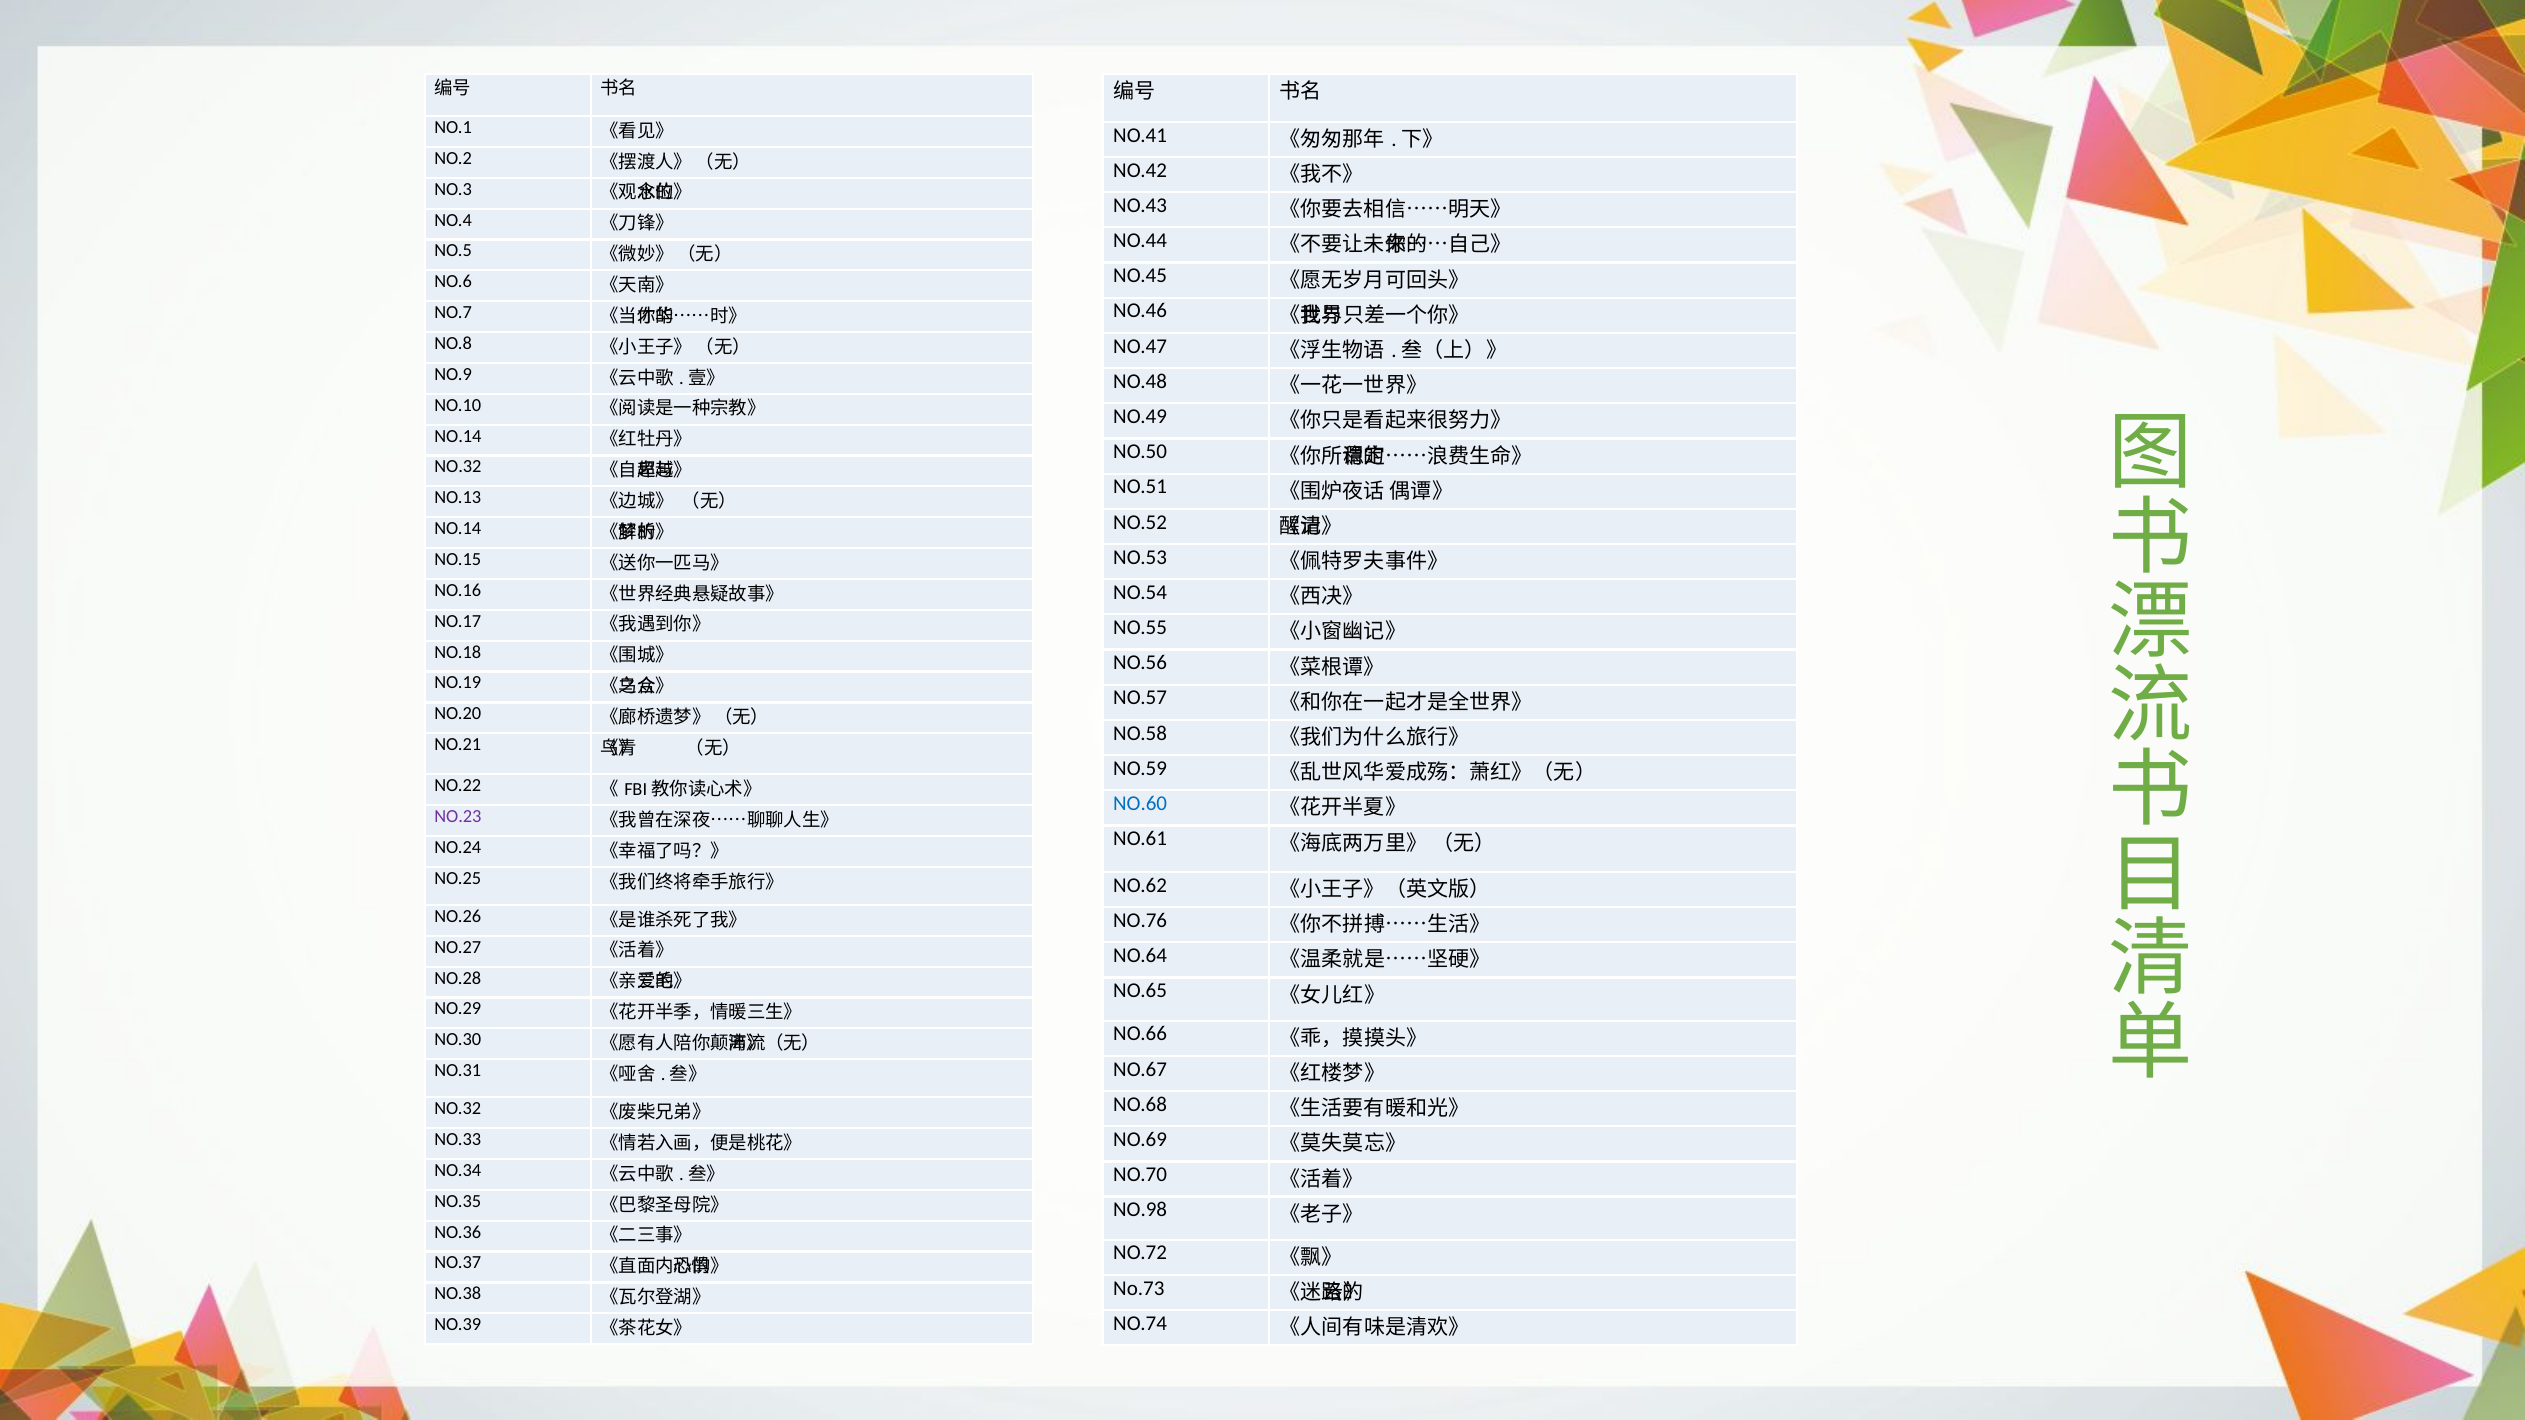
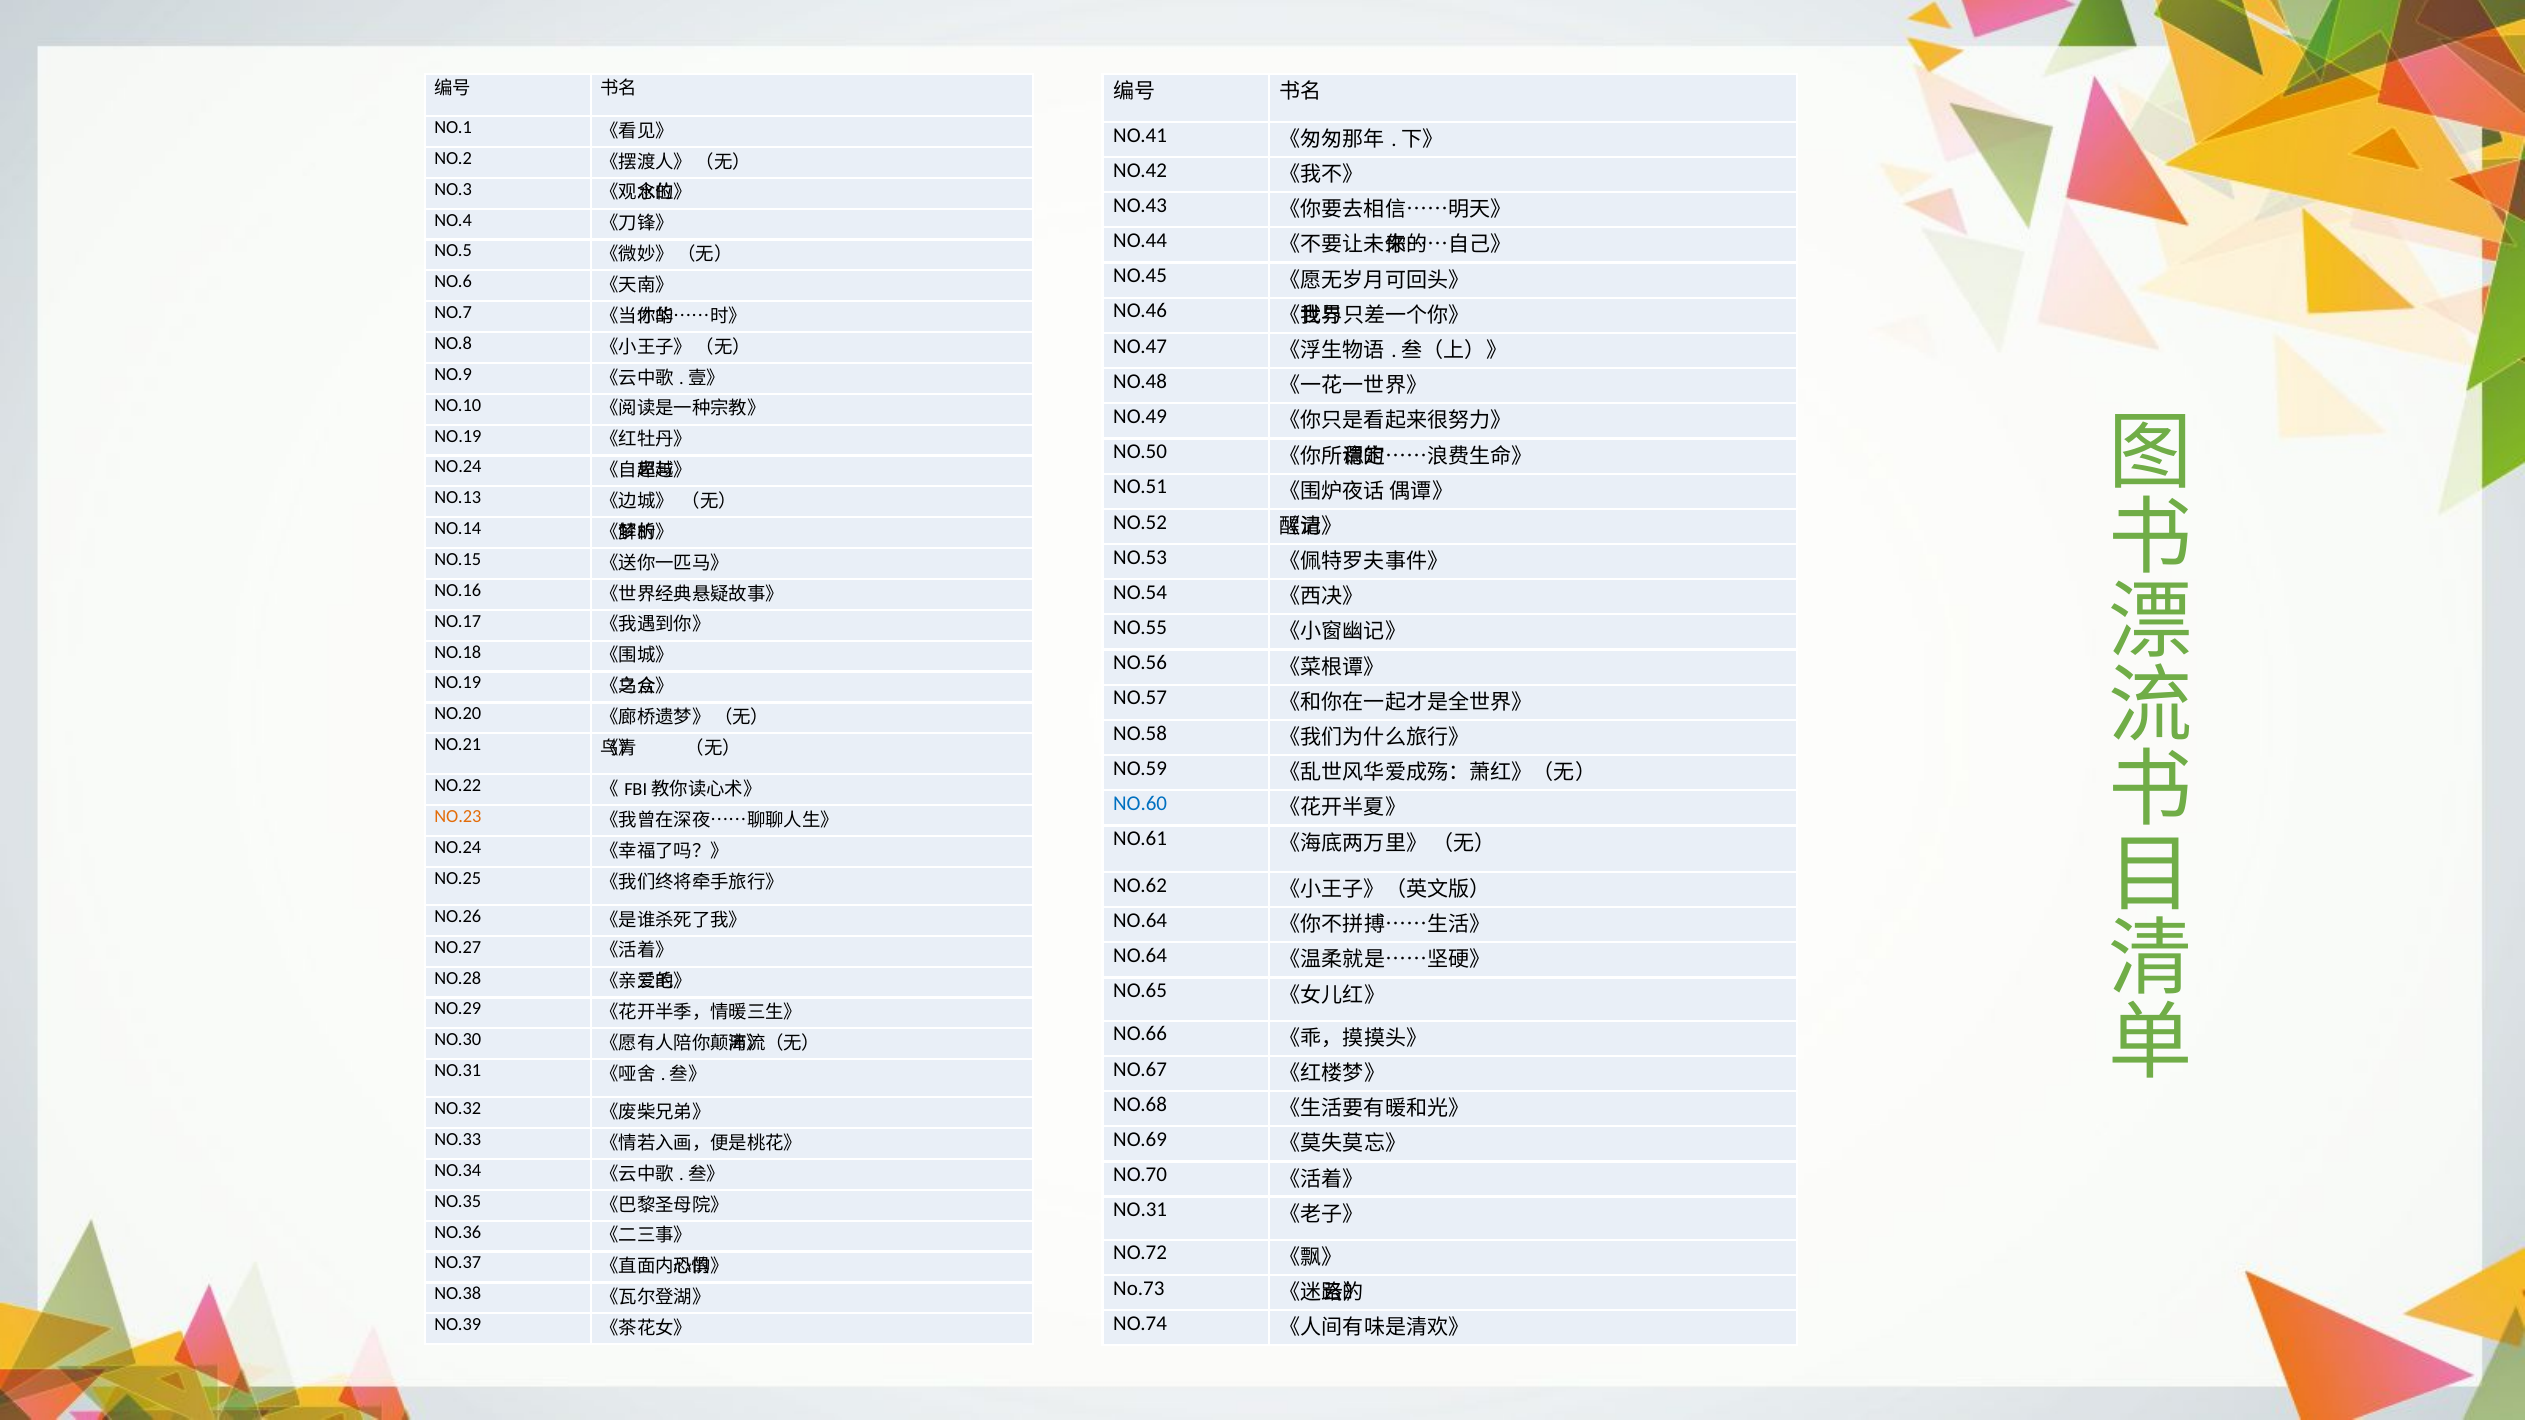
NO.14: NO.14 -> NO.19 (458, 436)
NO.32: NO.32 -> NO.24 (458, 467)
NO.23 colour: purple -> orange (458, 817)
NO.76: NO.76 -> NO.64 (1140, 921)
NO.98: NO.98 -> NO.31 (1140, 1210)
